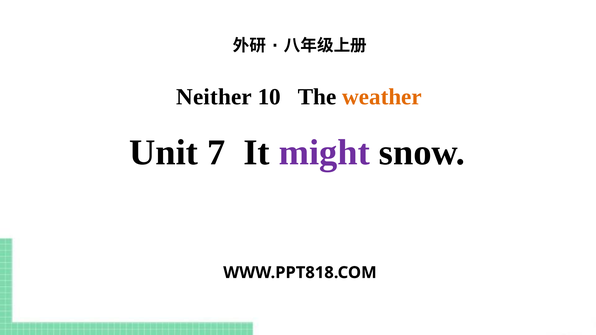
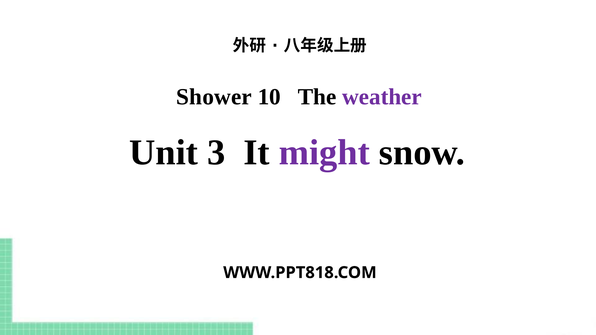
Neither: Neither -> Shower (214, 97)
weather colour: orange -> purple (382, 97)
7: 7 -> 3 (216, 153)
